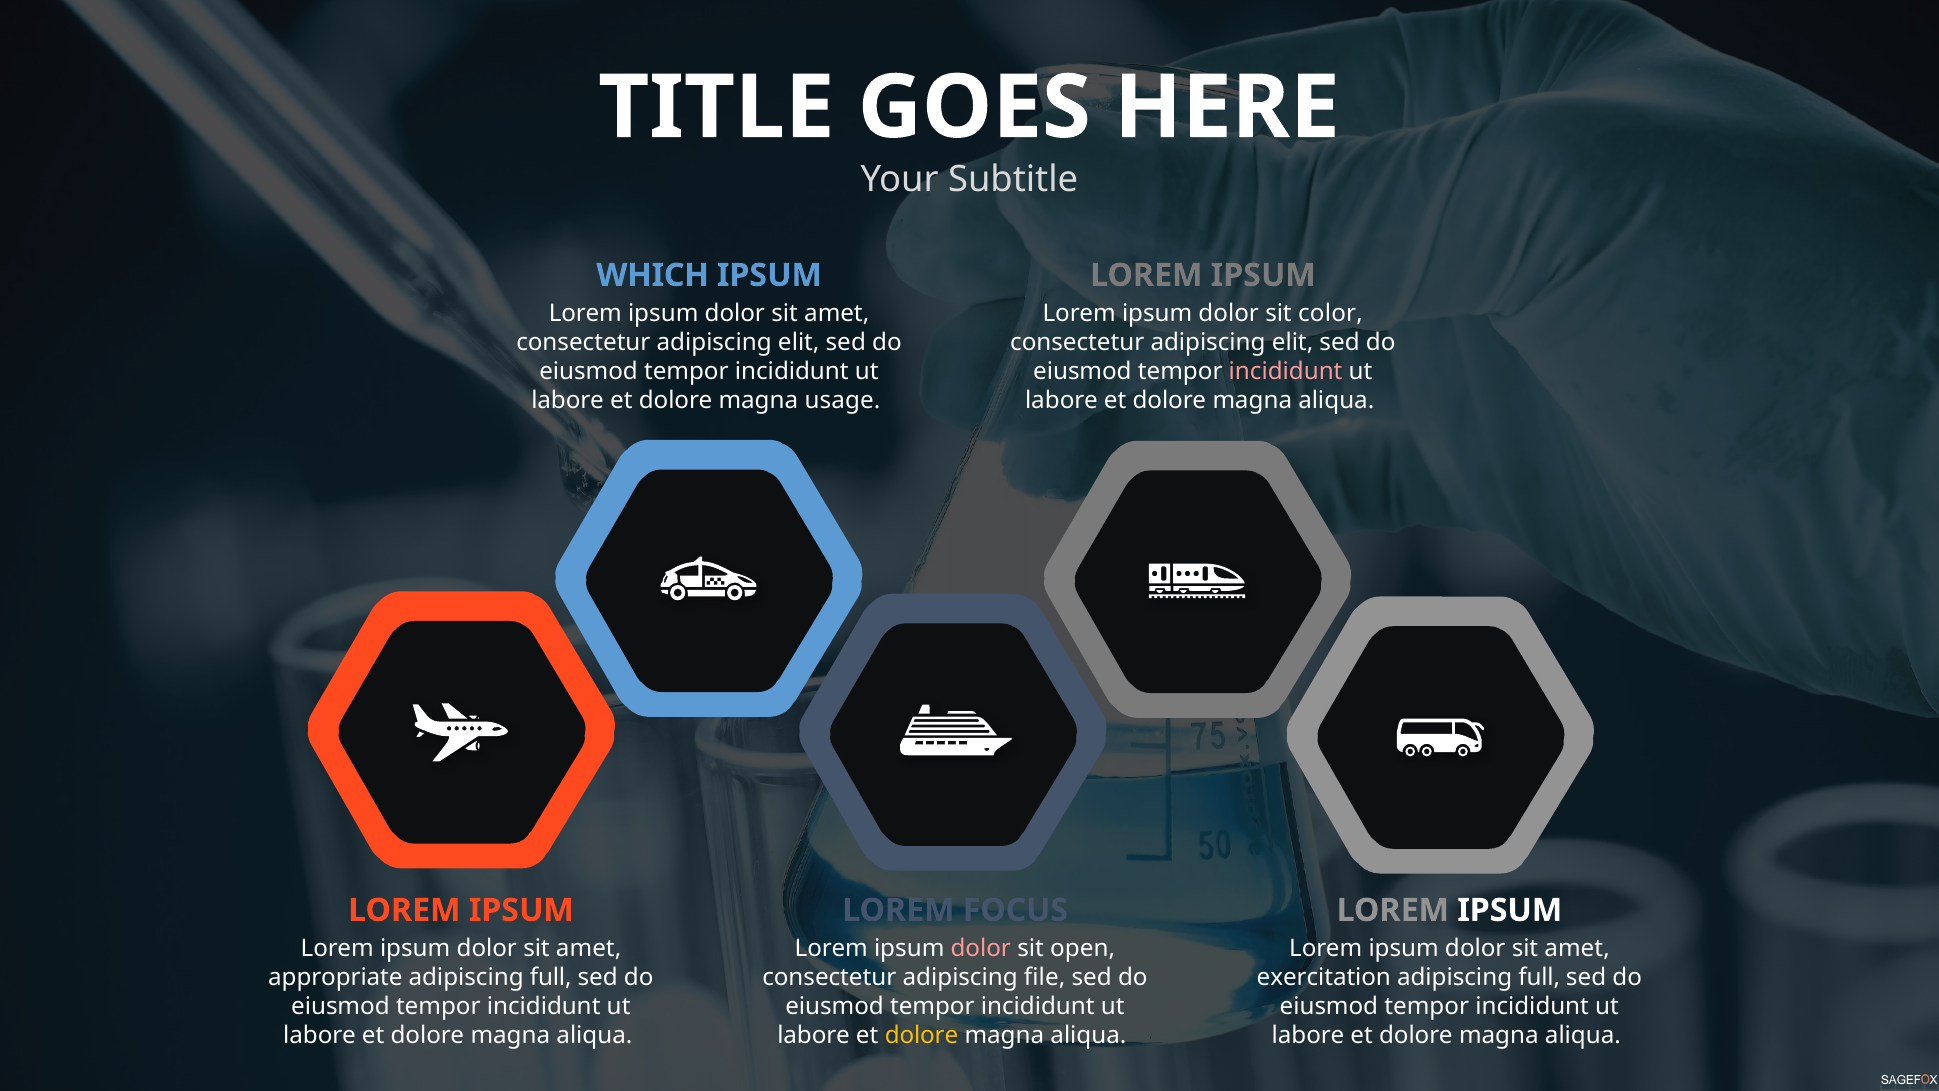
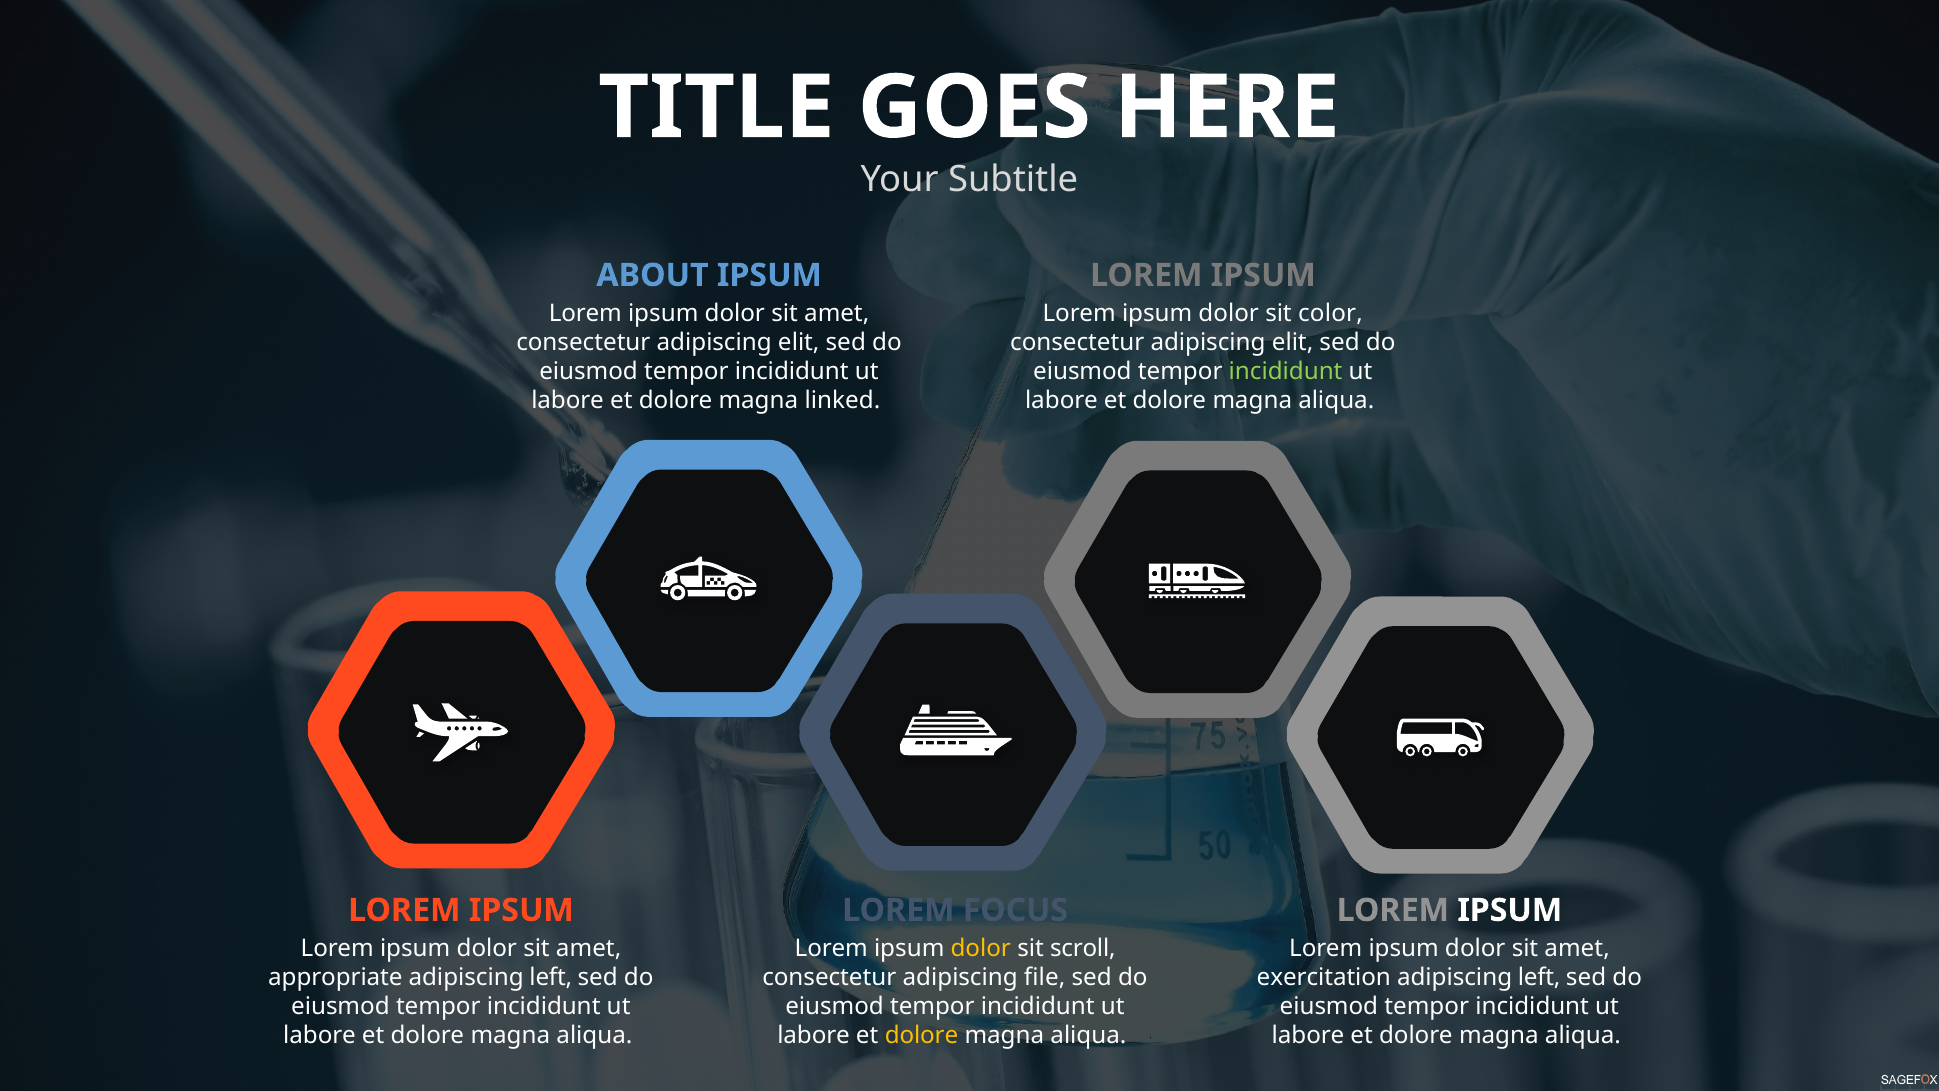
WHICH: WHICH -> ABOUT (652, 275)
incididunt colour: pink -> light green (1286, 372)
usage: usage -> linked (842, 401)
dolor colour: pink -> yellow (981, 948)
open: open -> scroll (1083, 948)
full: full -> left (551, 977)
full: full -> left (1539, 977)
